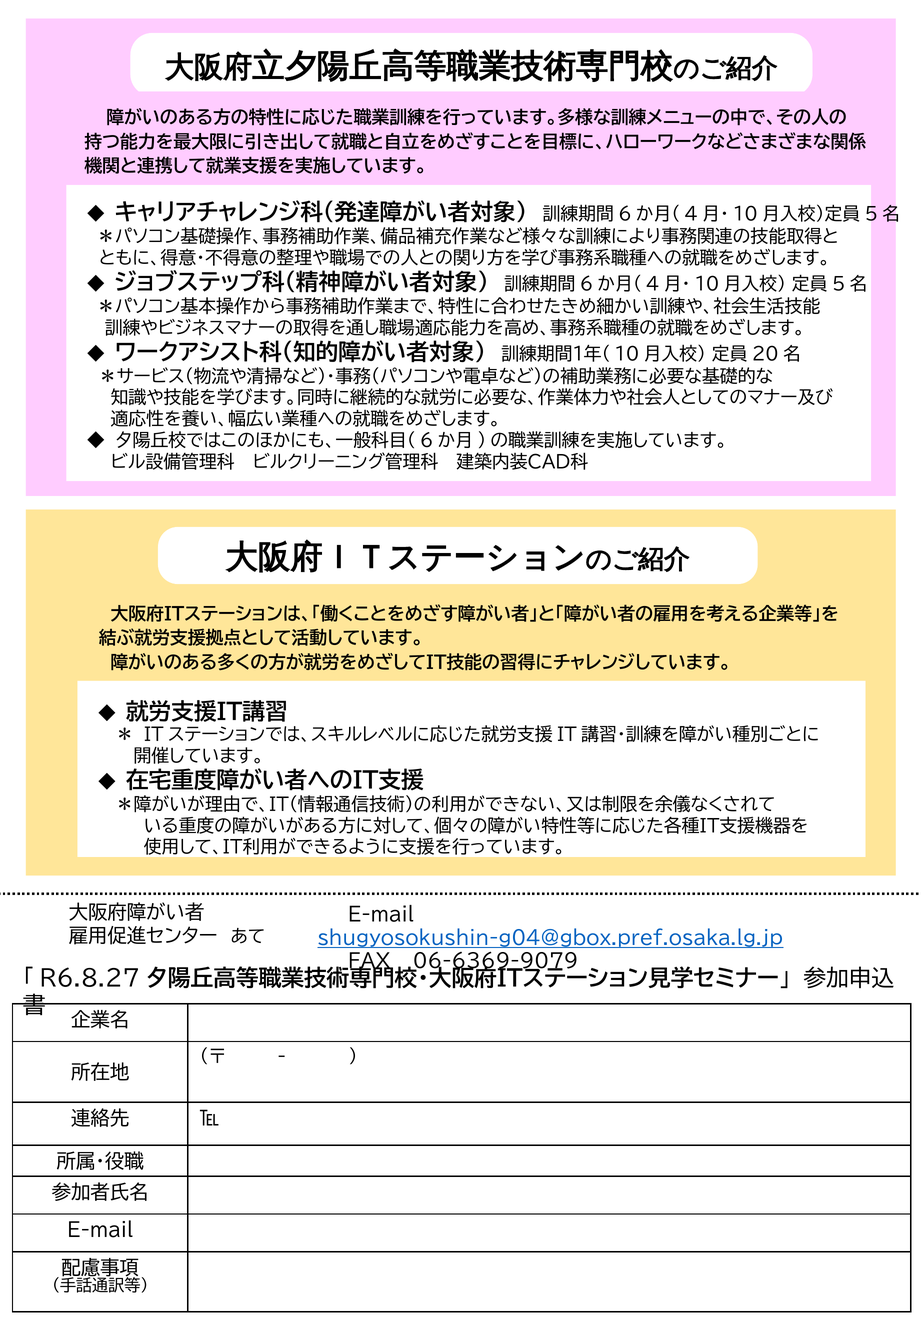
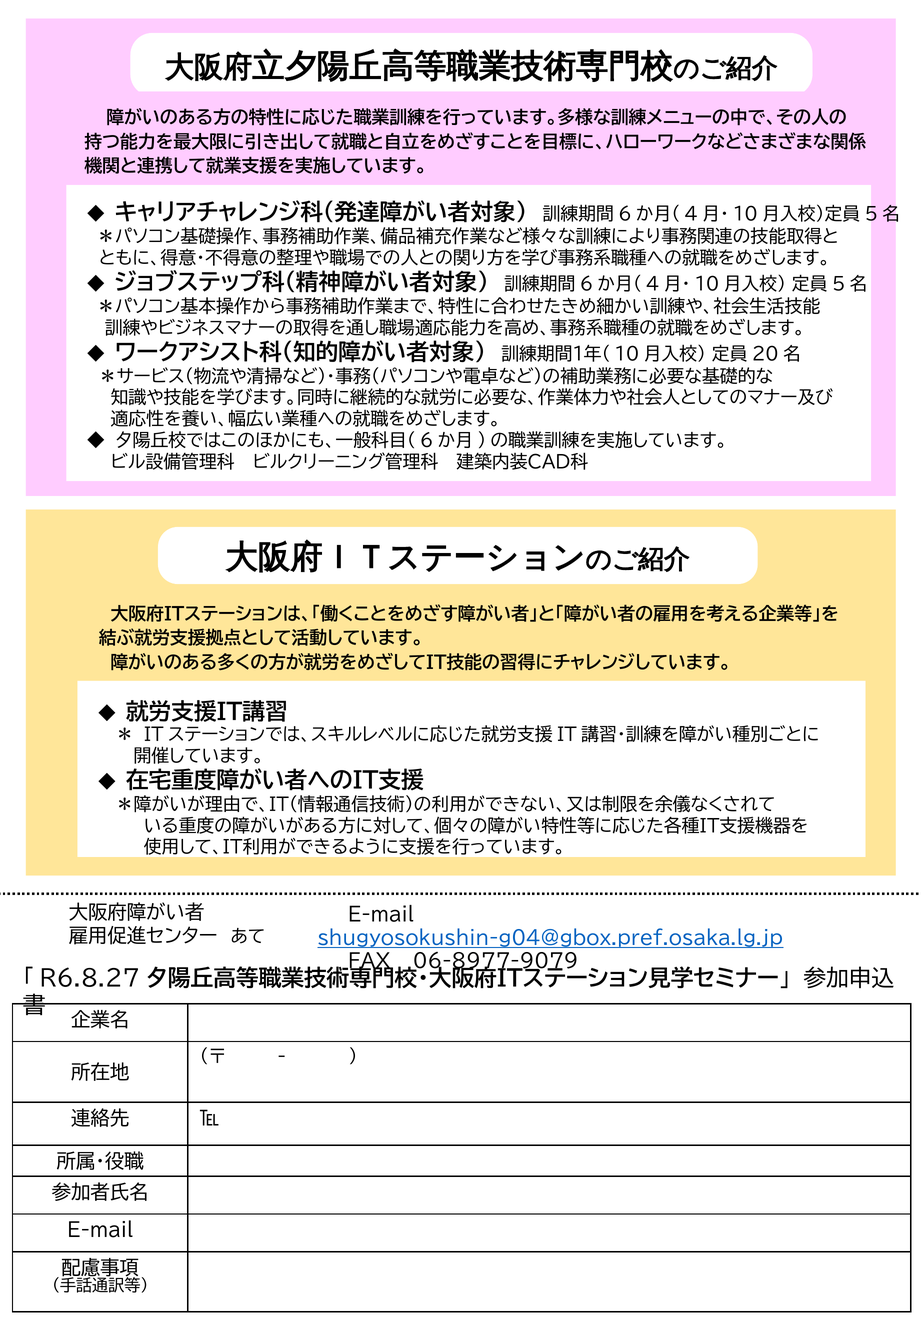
06-6369-9079: 06-6369-9079 -> 06-8977-9079 (496, 961)
